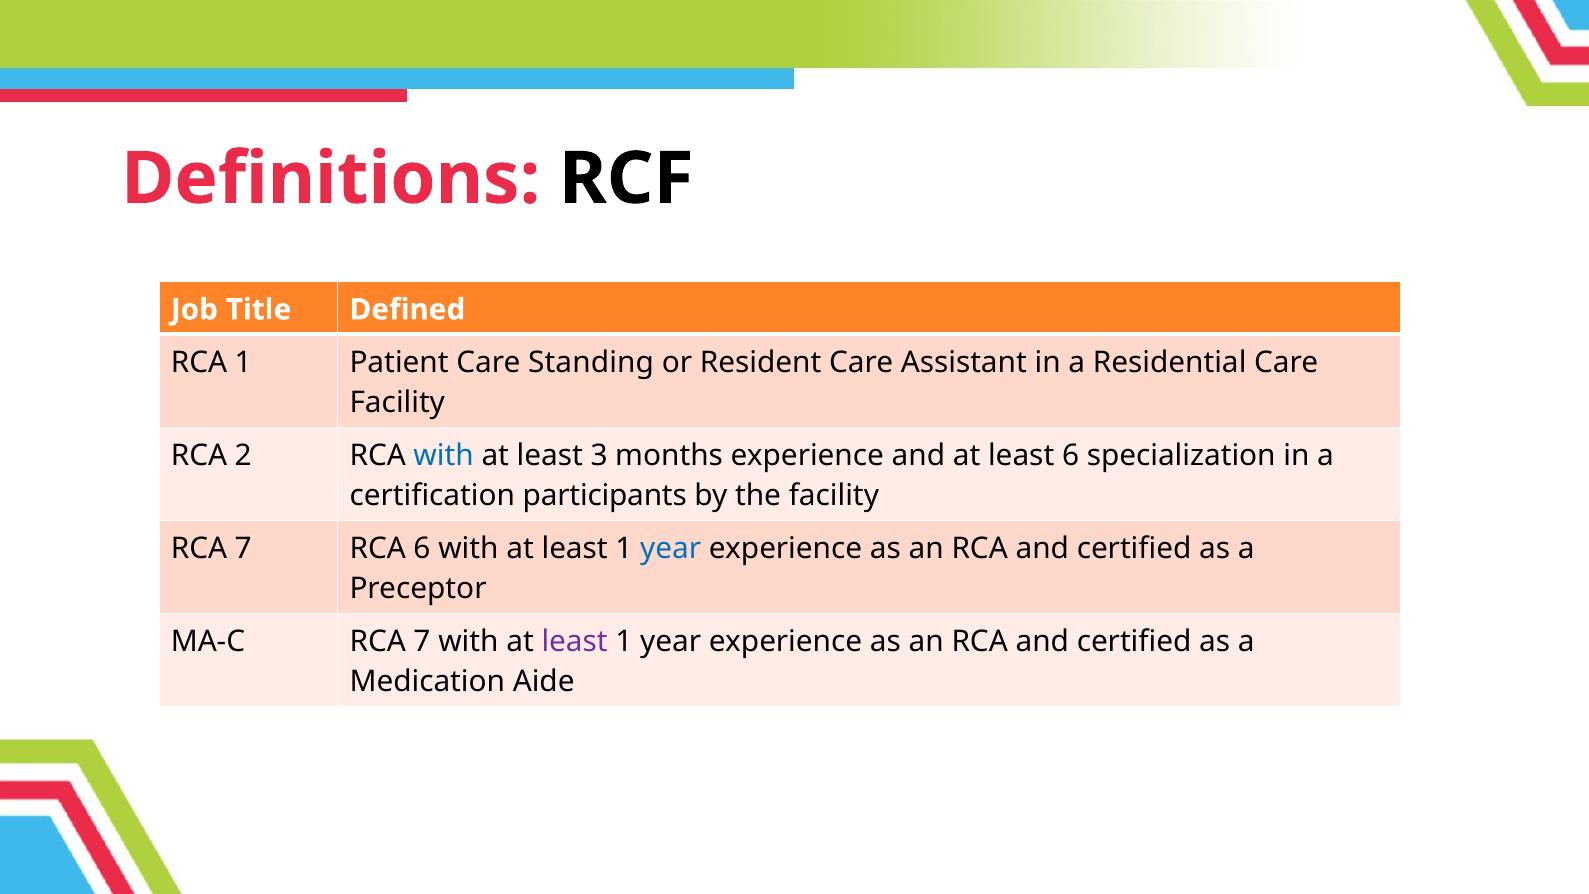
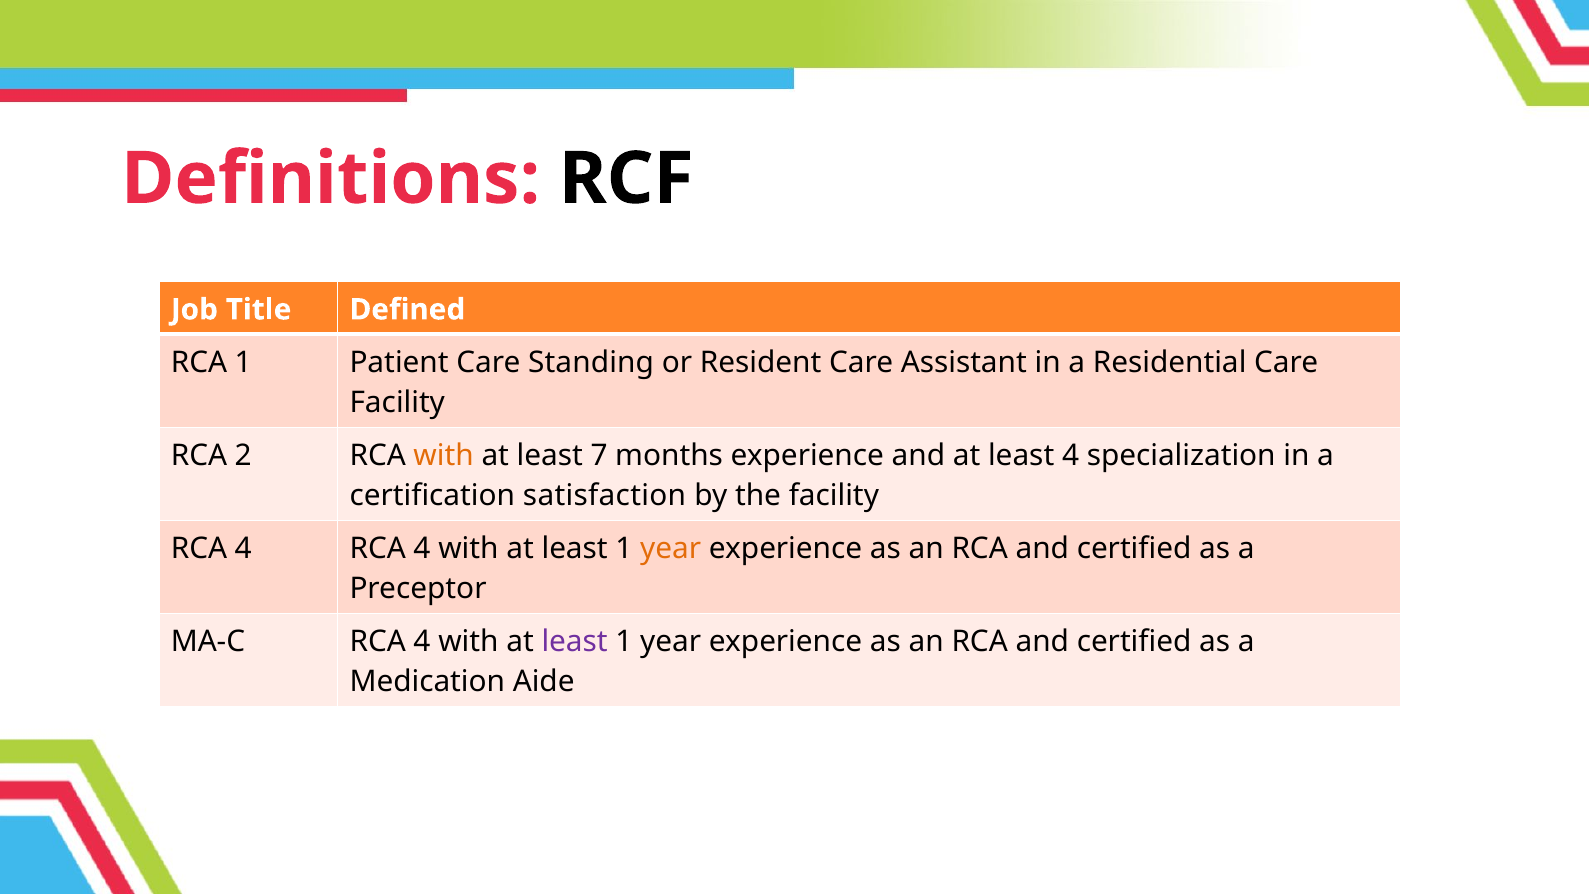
with colour: blue -> orange (444, 455)
3: 3 -> 7 (599, 455)
least 6: 6 -> 4 (1071, 455)
participants: participants -> satisfaction (605, 496)
7: 7 -> 4 (243, 548)
6: 6 -> 4 (422, 548)
year colour: blue -> orange (671, 548)
MA-C RCA 7: 7 -> 4 (422, 641)
